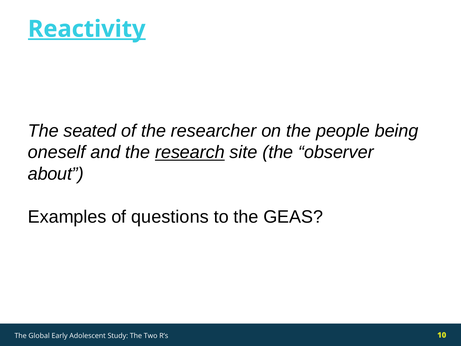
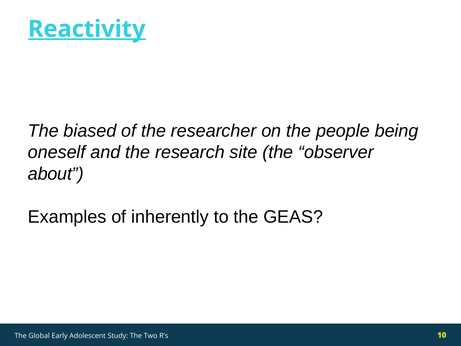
seated: seated -> biased (90, 131)
research underline: present -> none (190, 152)
questions: questions -> inherently (170, 217)
